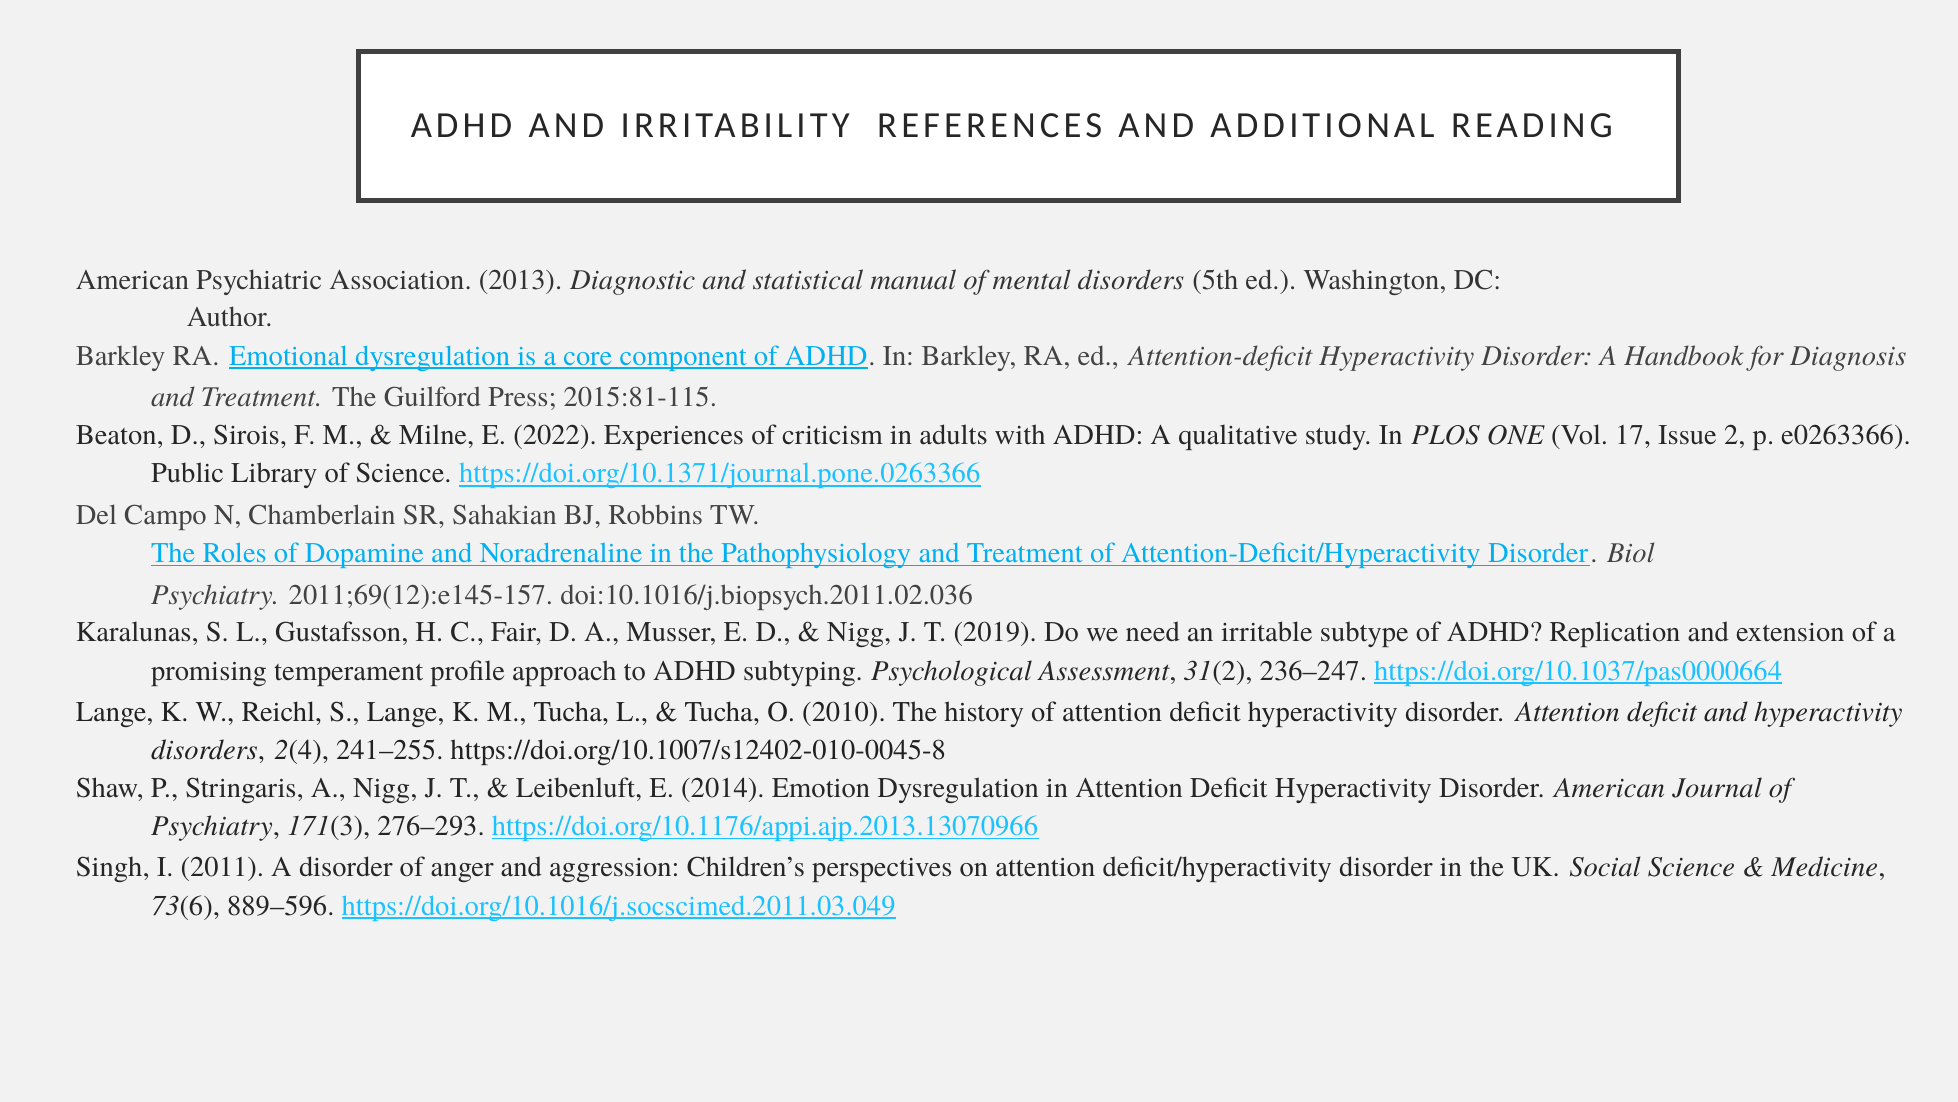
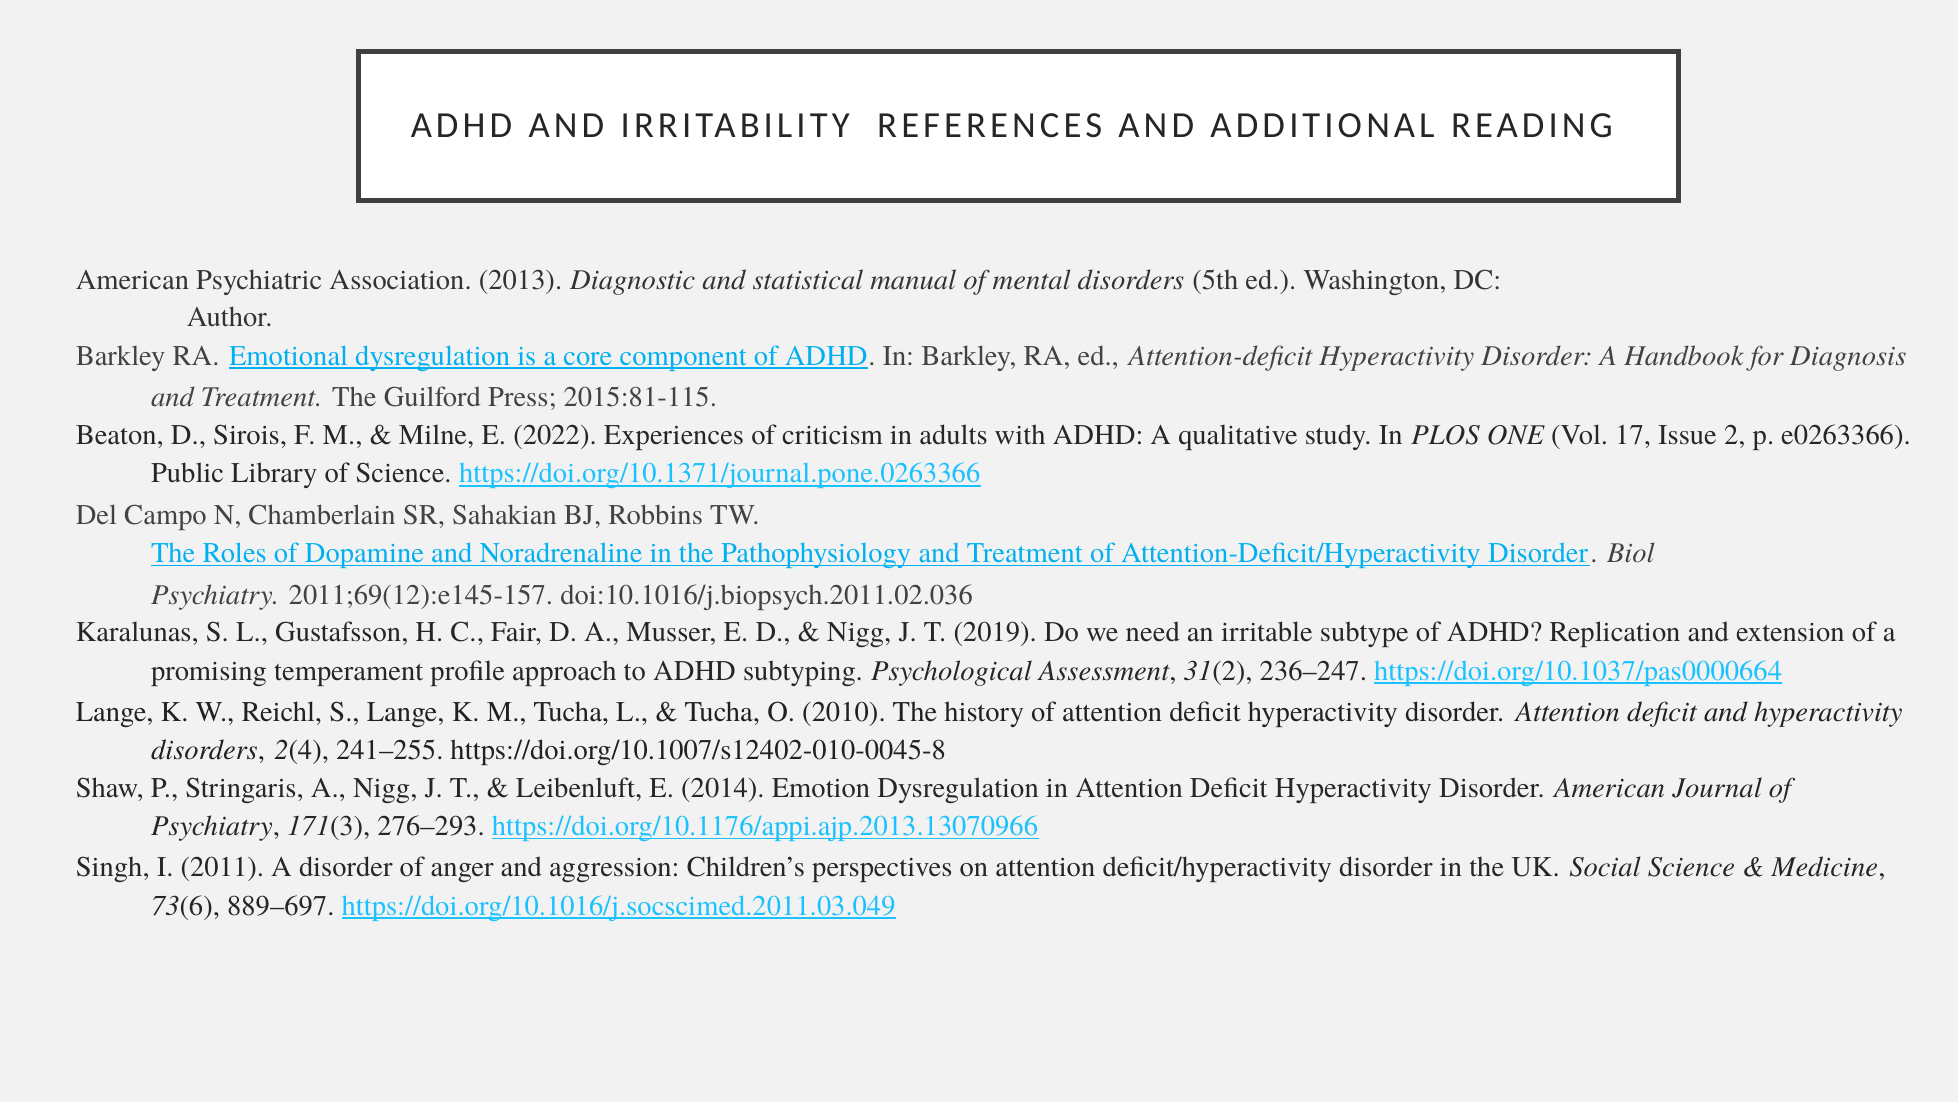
889–596: 889–596 -> 889–697 (281, 905)
